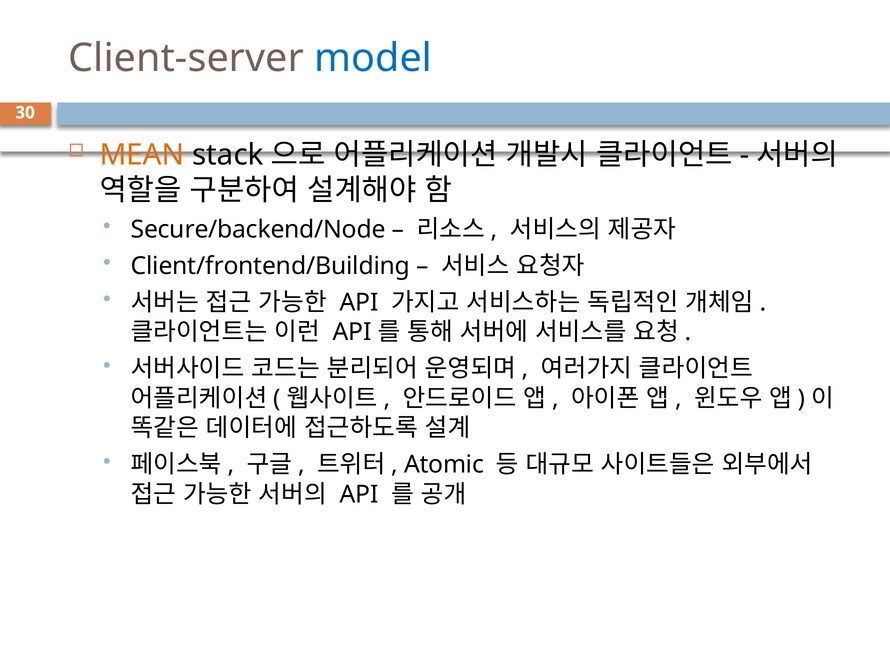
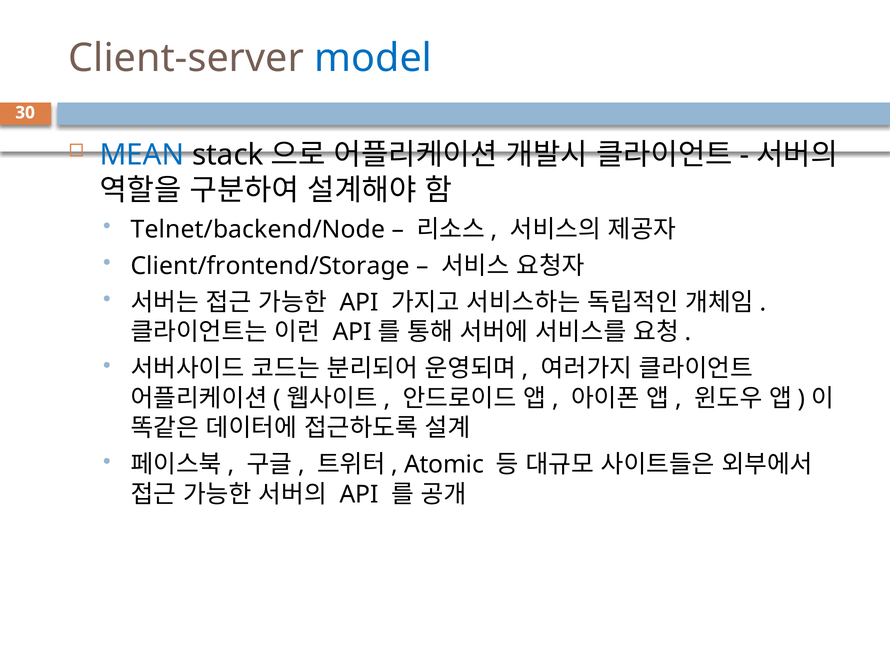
MEAN colour: orange -> blue (142, 155)
Secure/backend/Node: Secure/backend/Node -> Telnet/backend/Node (258, 229)
Client/frontend/Building: Client/frontend/Building -> Client/frontend/Storage (270, 266)
